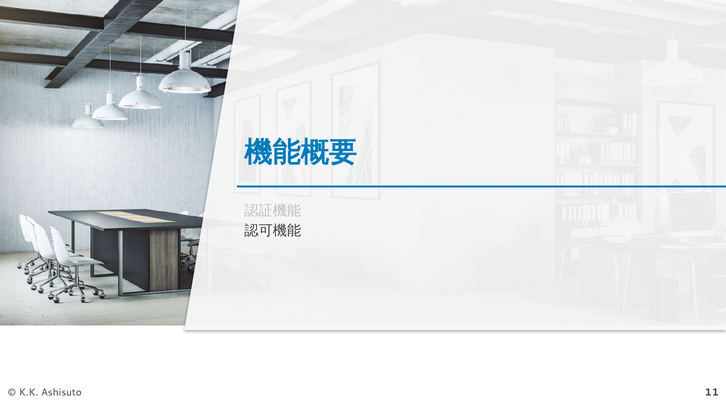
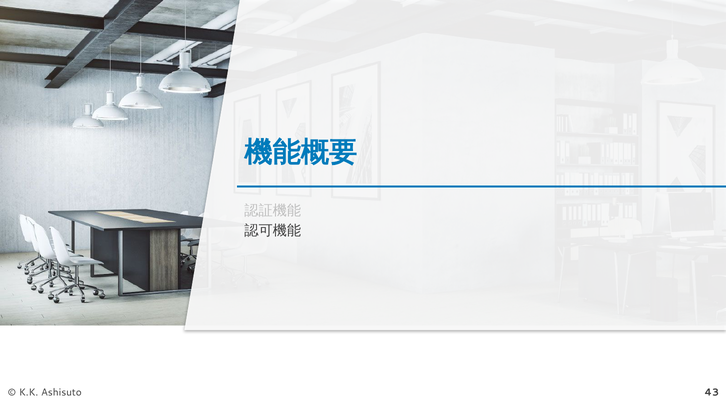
11: 11 -> 43 (712, 393)
